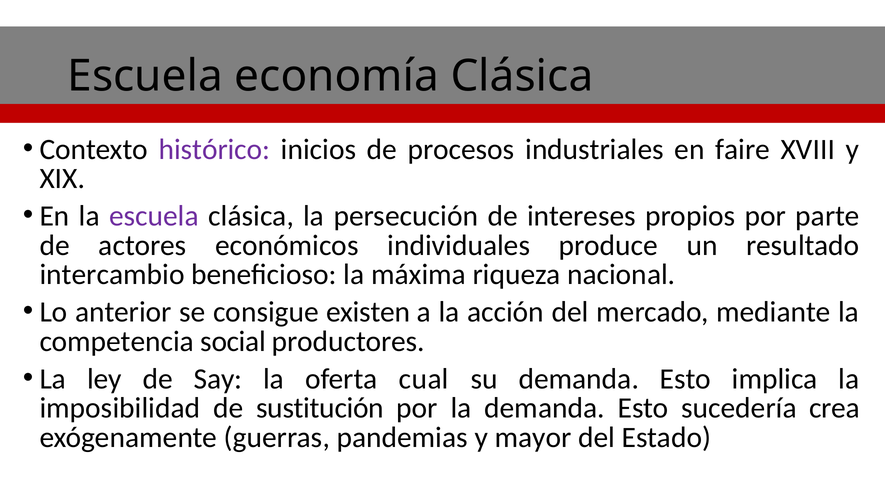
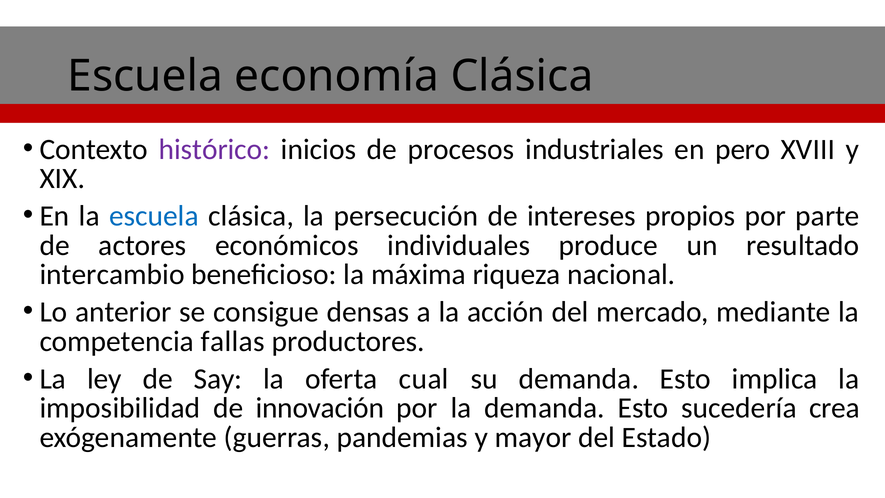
faire: faire -> pero (743, 149)
escuela colour: purple -> blue (154, 216)
existen: existen -> densas (368, 312)
social: social -> fallas (233, 341)
sustitución: sustitución -> innovación (320, 408)
